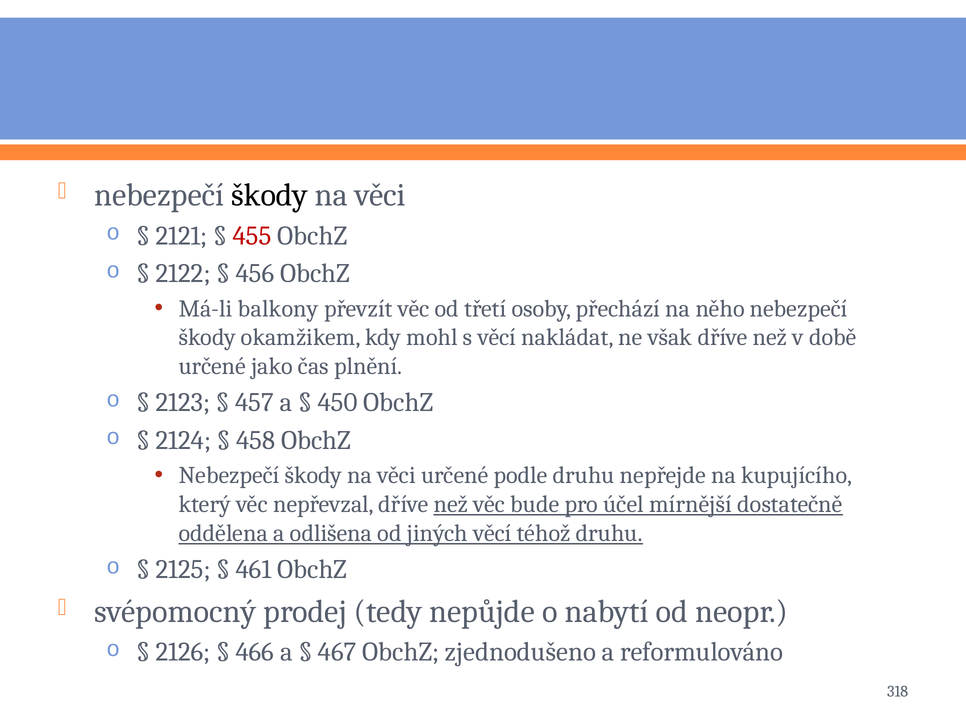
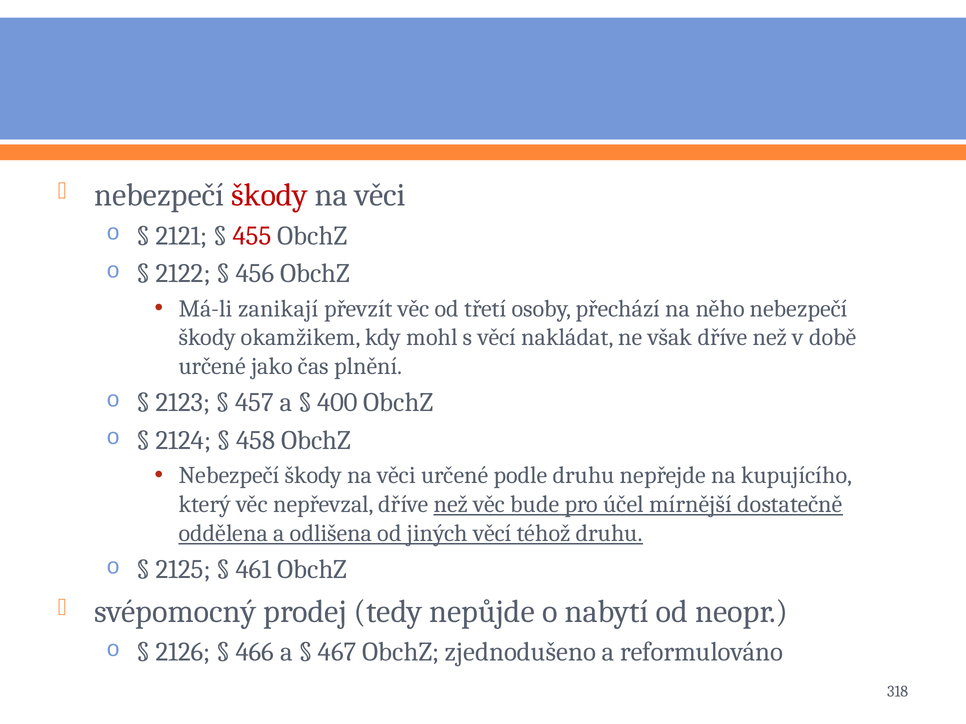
škody colour: black -> red (270, 195)
balkony: balkony -> zanikají (278, 309)
450: 450 -> 400 (338, 403)
